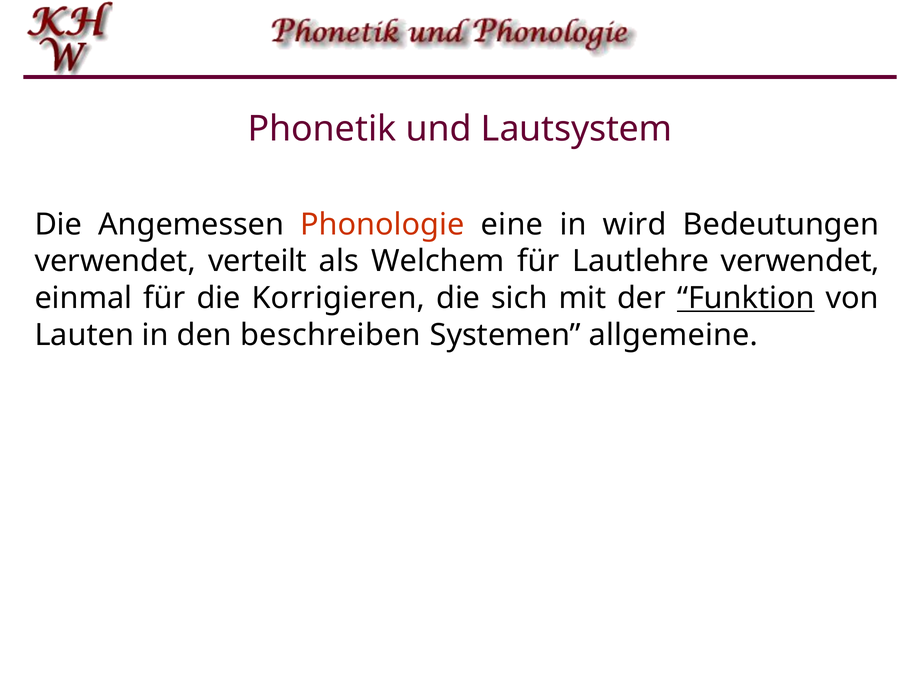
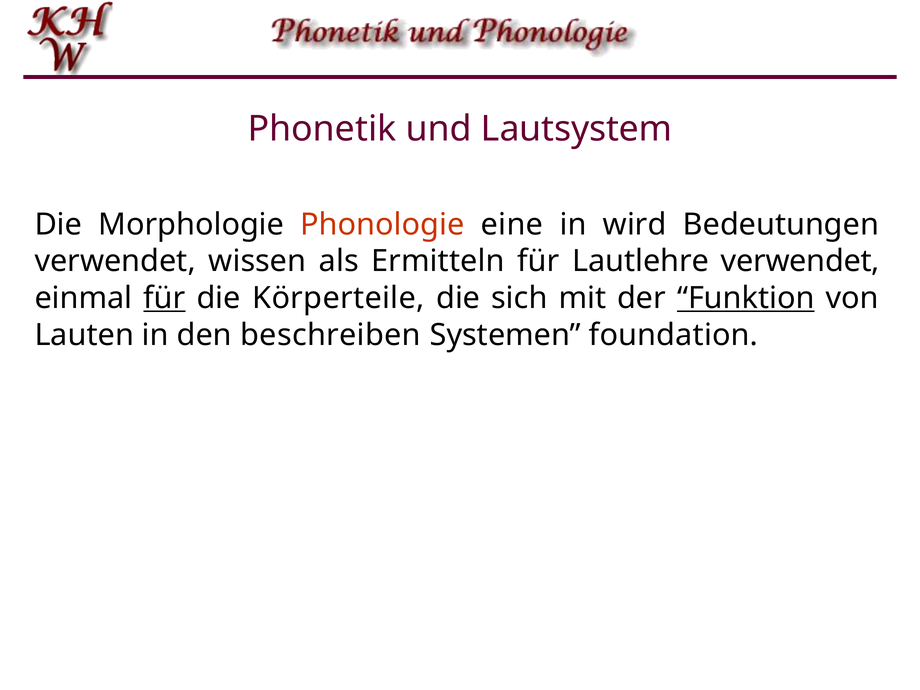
Angemessen: Angemessen -> Morphologie (191, 225)
verteilt: verteilt -> wissen (257, 261)
Welchem: Welchem -> Ermitteln (438, 261)
für underline: none -> present (164, 298)
Korrigieren: Korrigieren -> Körperteile (338, 298)
allgemeine: allgemeine -> foundation (674, 335)
